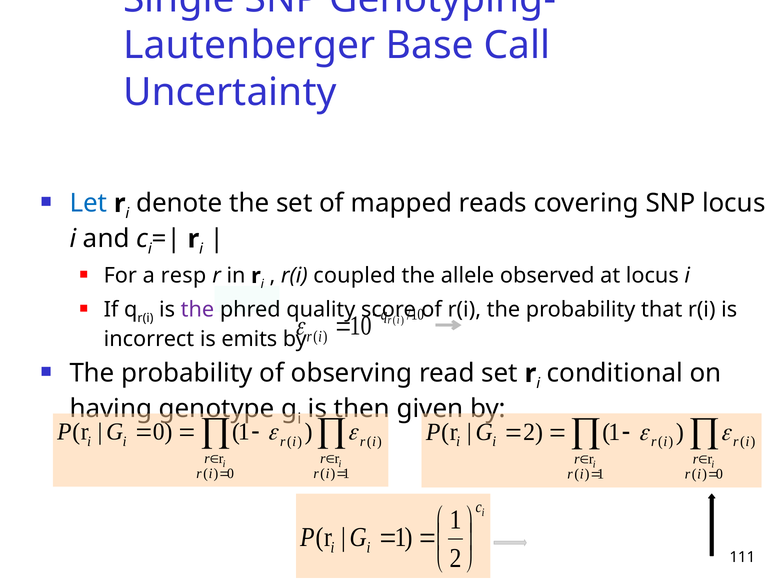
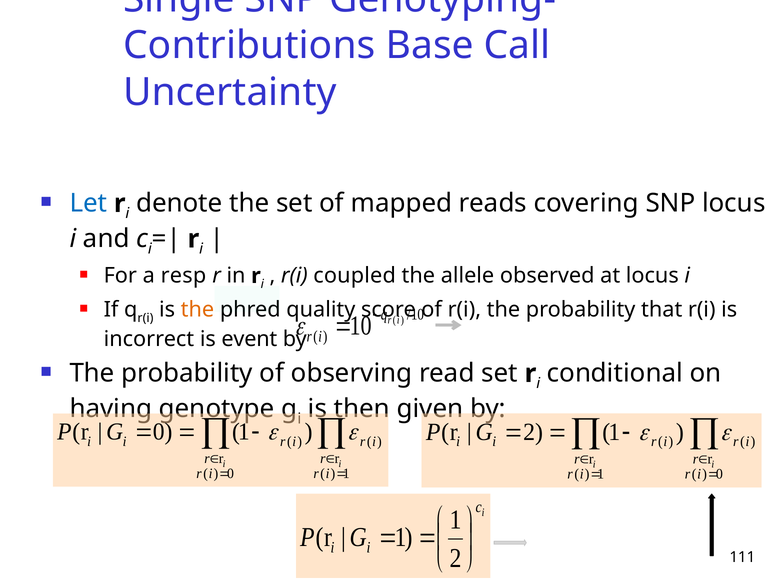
Lautenberger: Lautenberger -> Contributions (249, 46)
the colour: purple -> orange (197, 310)
emits: emits -> event (249, 339)
